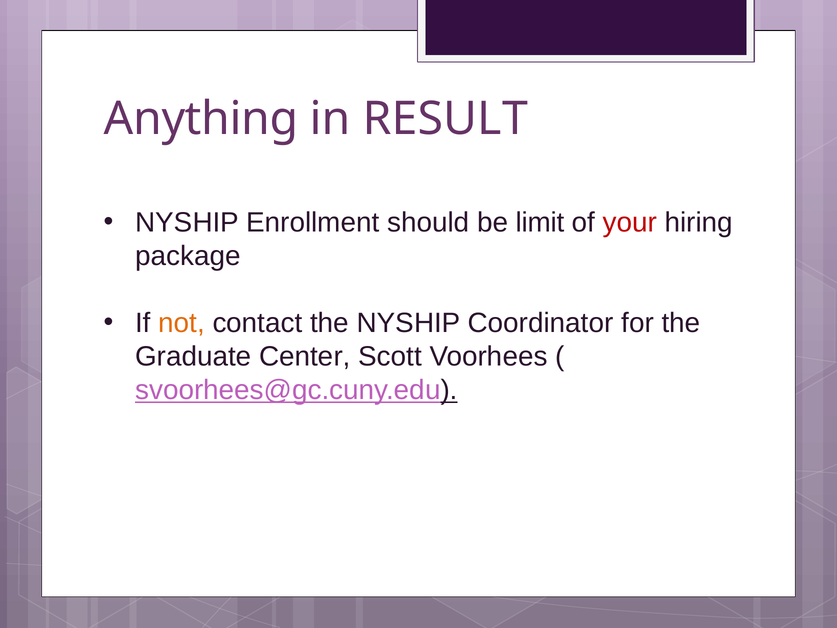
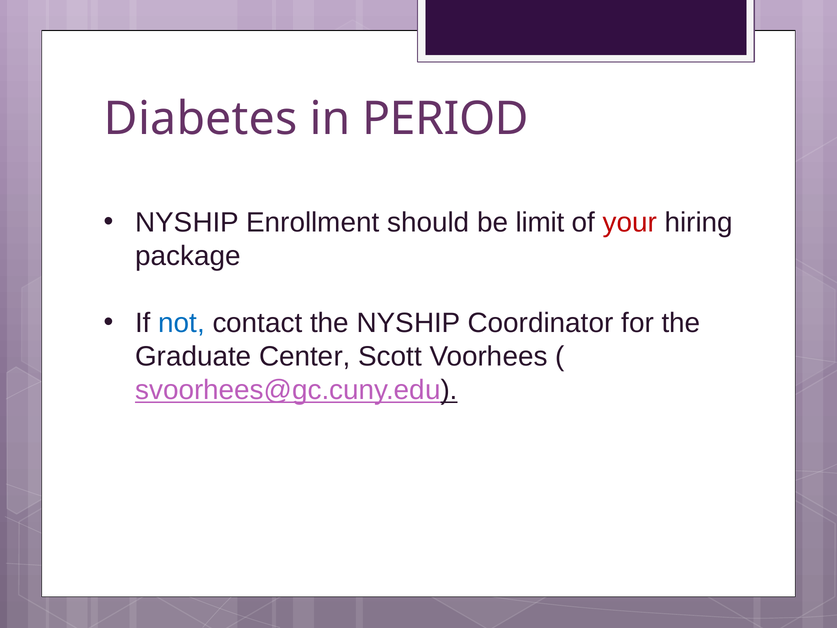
Anything: Anything -> Diabetes (201, 119)
RESULT: RESULT -> PERIOD (446, 119)
not colour: orange -> blue (182, 323)
